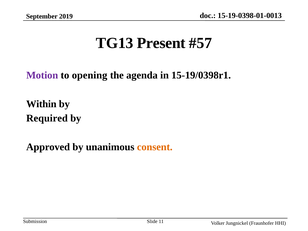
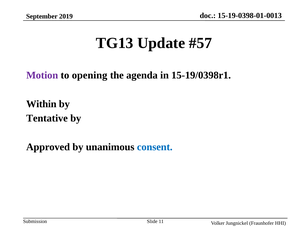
Present: Present -> Update (161, 43)
Required: Required -> Tentative (47, 118)
consent colour: orange -> blue (155, 147)
